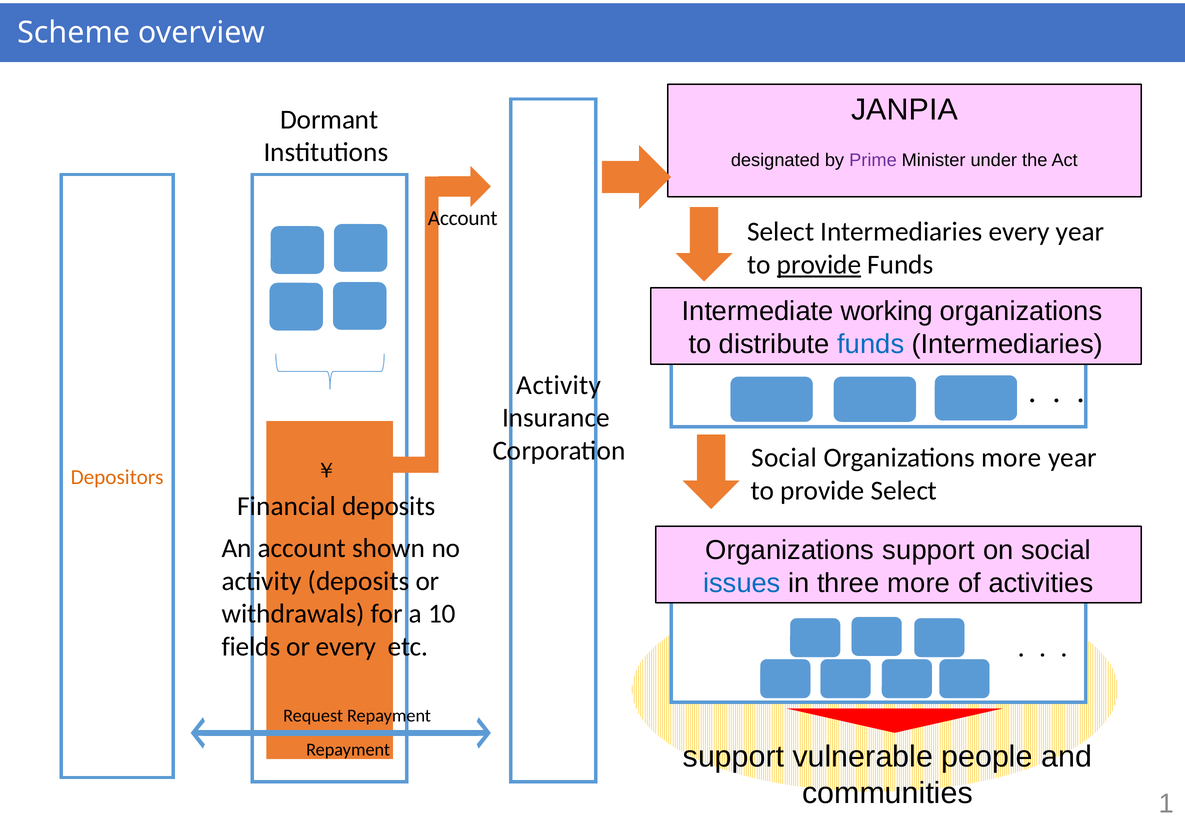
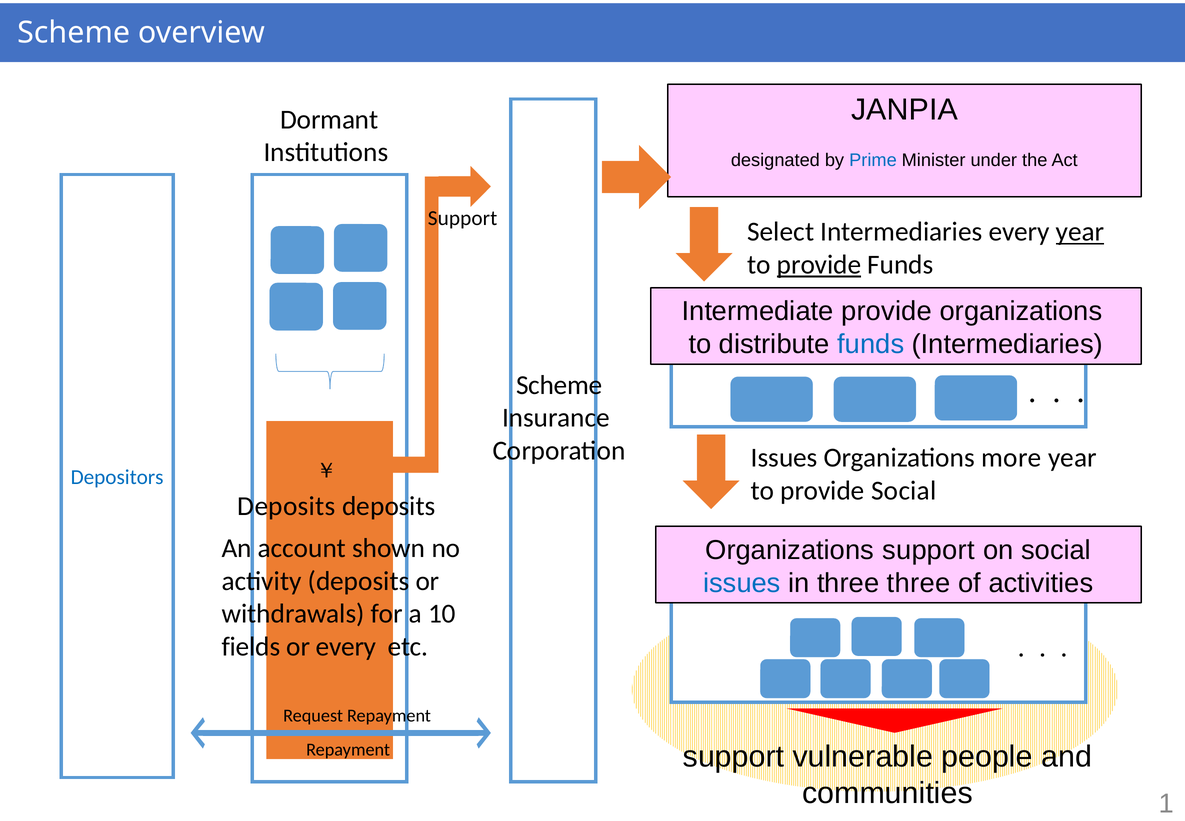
Prime colour: purple -> blue (873, 160)
Account: Account -> Support (463, 218)
year underline: none -> present (1080, 232)
Intermediate working: working -> provide (887, 311)
Activity: Activity -> Scheme (559, 385)
Corporation Social: Social -> Issues (784, 457)
Depositors colour: orange -> blue (117, 477)
provide Select: Select -> Social (904, 490)
Financial: Financial -> Deposits (286, 506)
three more: more -> three (919, 583)
